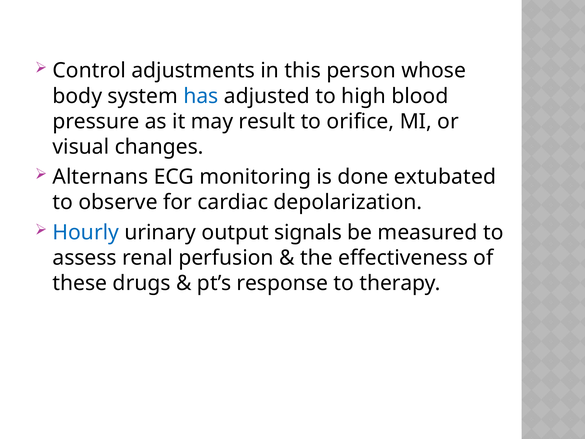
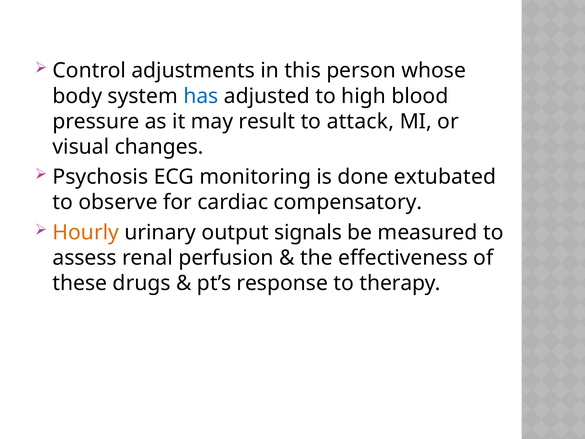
orifice: orifice -> attack (360, 121)
Alternans: Alternans -> Psychosis (100, 177)
depolarization: depolarization -> compensatory (348, 202)
Hourly colour: blue -> orange (86, 232)
